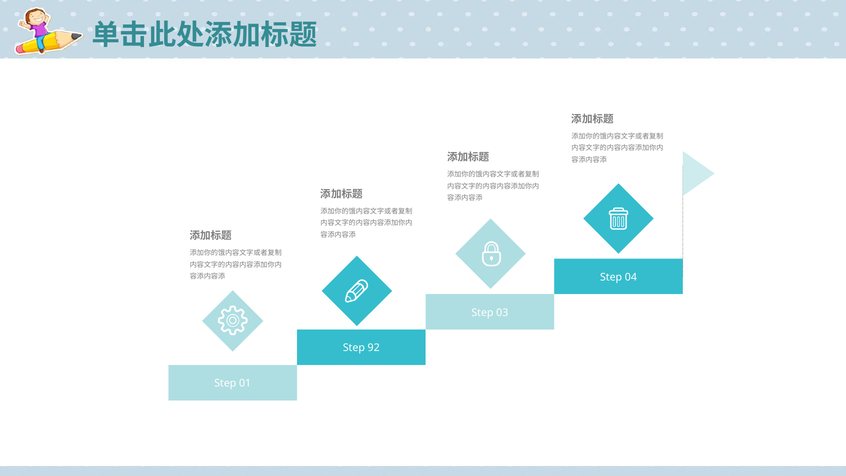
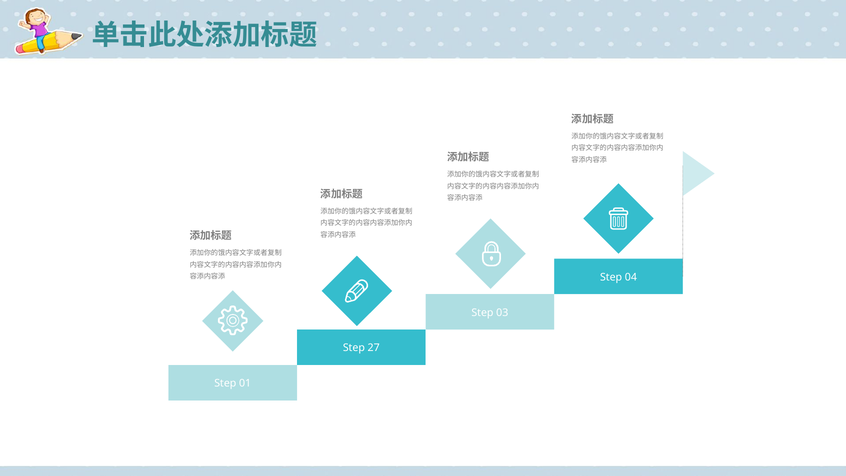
92: 92 -> 27 (374, 348)
